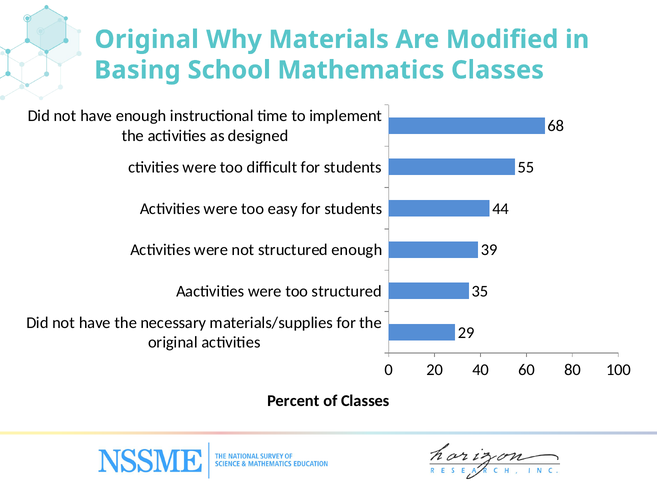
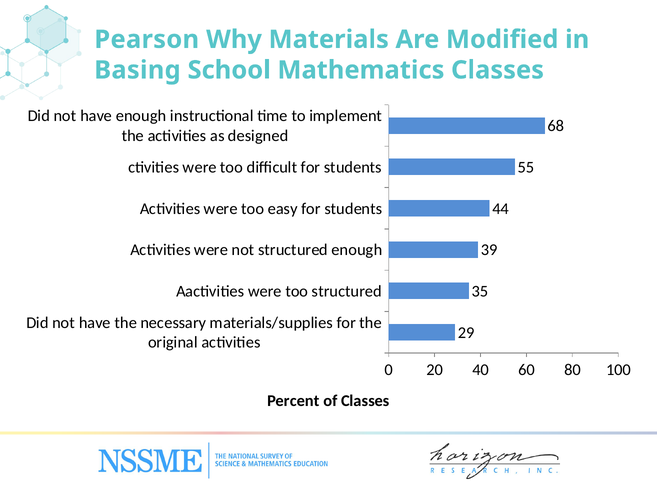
Original: Original -> Pearson (147, 40)
